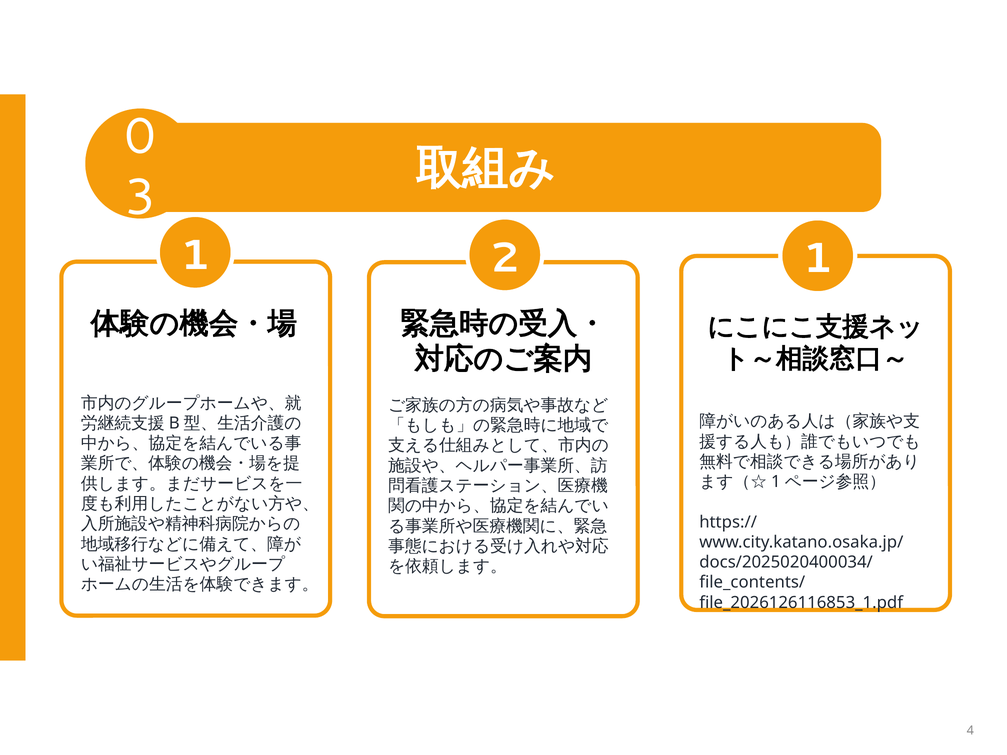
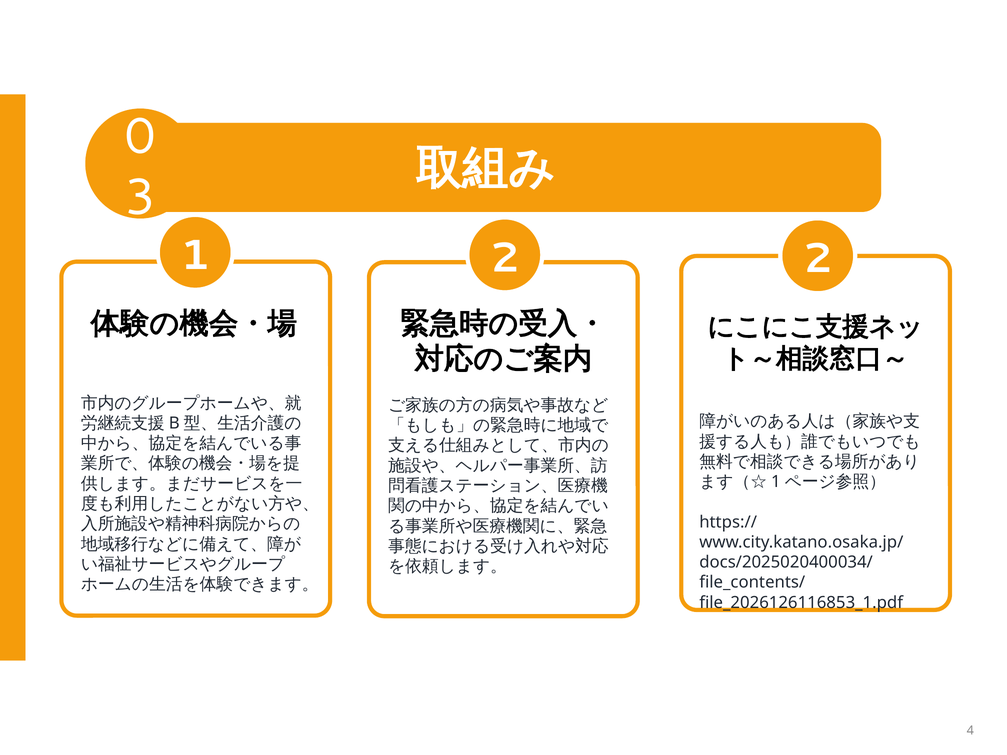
2 1: 1 -> 2 (818, 259)
